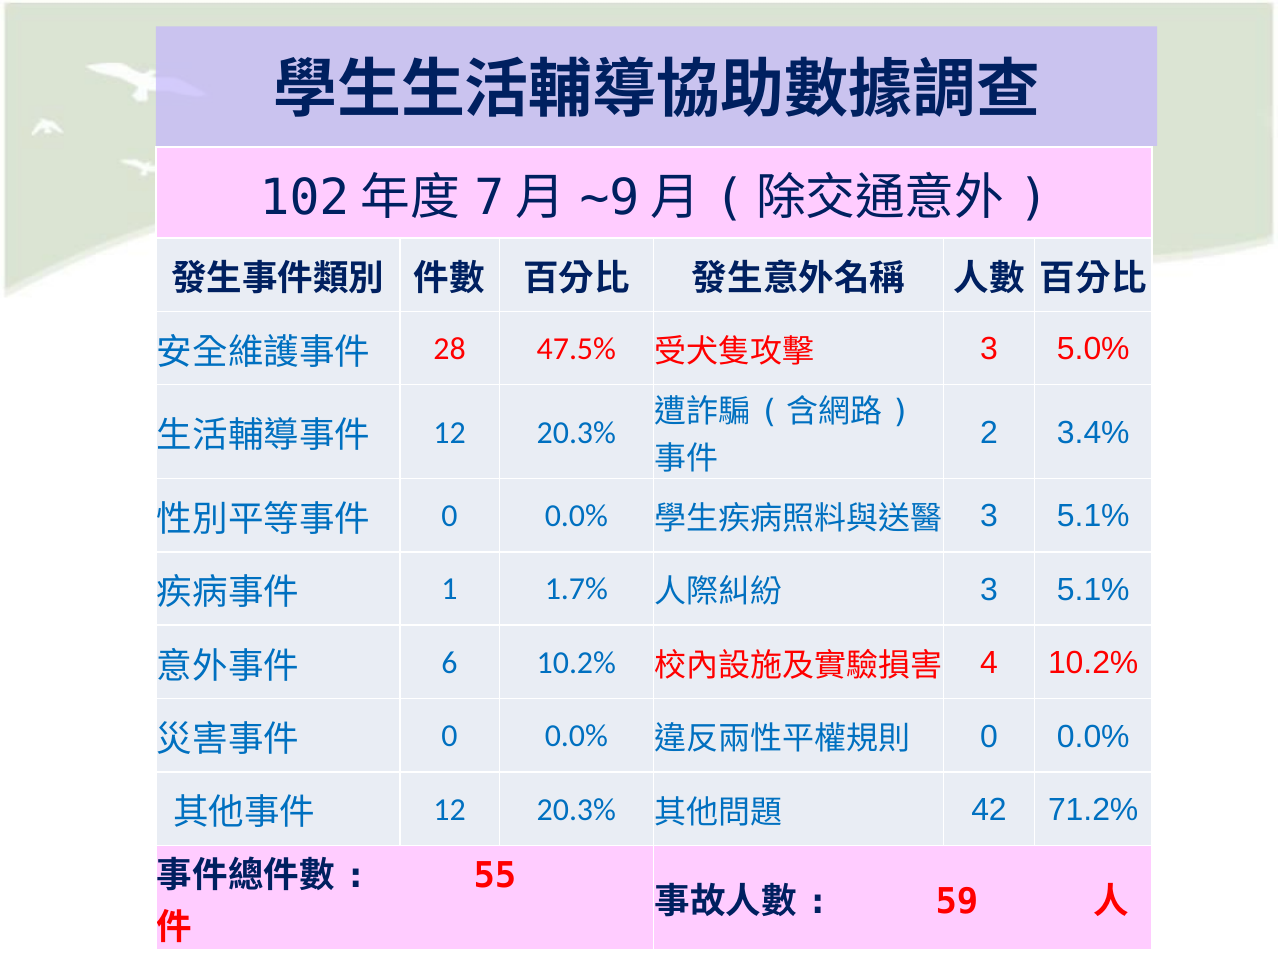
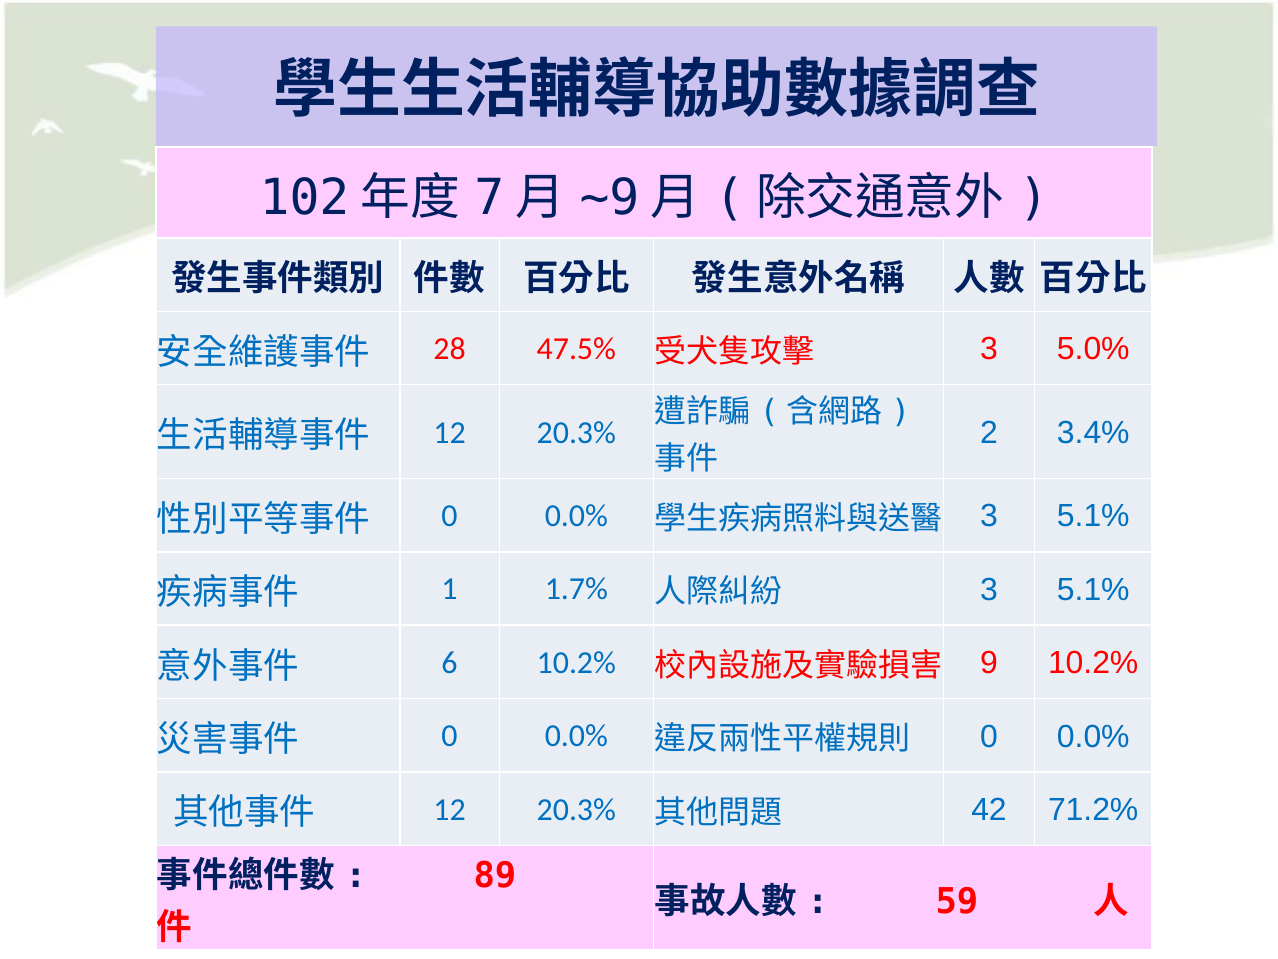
4: 4 -> 9 (989, 663)
55: 55 -> 89 (495, 876)
